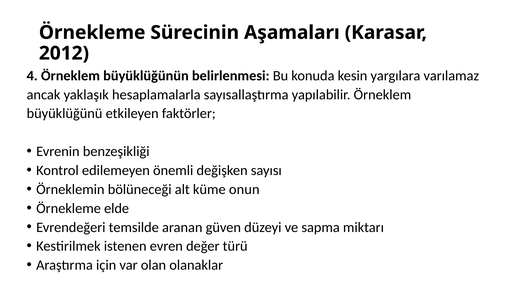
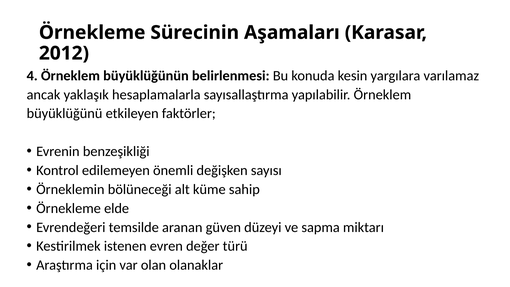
onun: onun -> sahip (244, 189)
